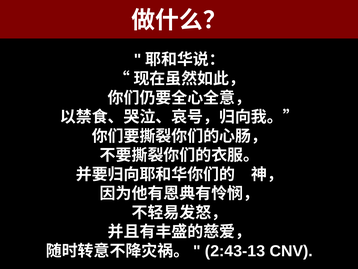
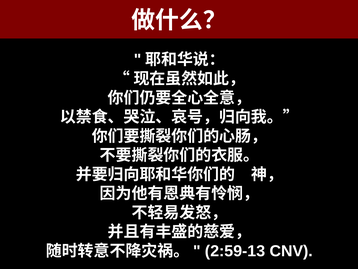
2:43-13: 2:43-13 -> 2:59-13 (235, 251)
